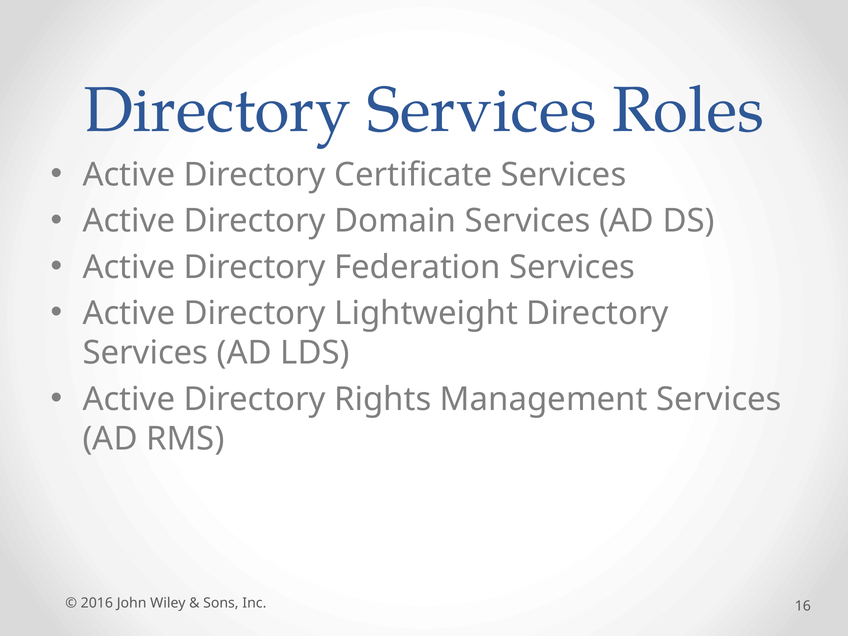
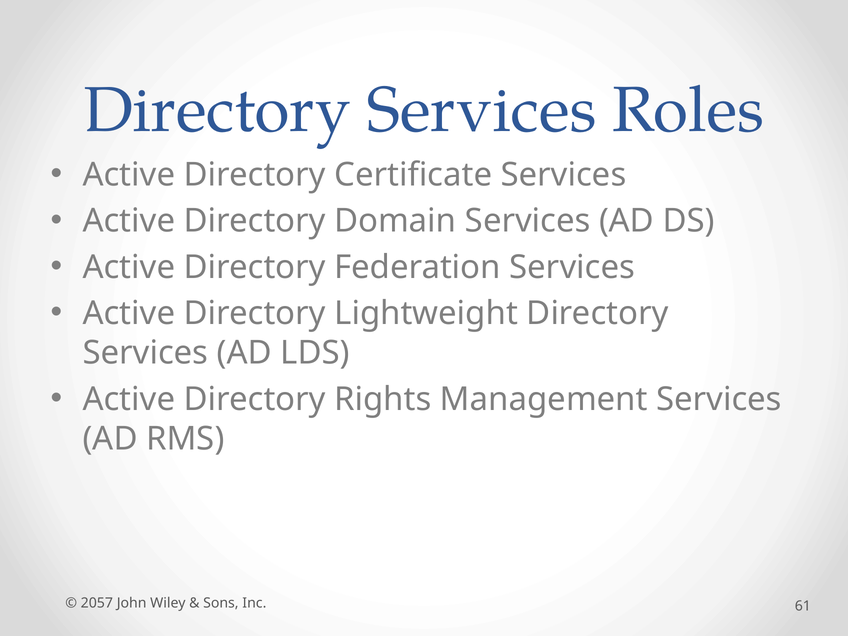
2016: 2016 -> 2057 (97, 603)
16: 16 -> 61 (803, 606)
